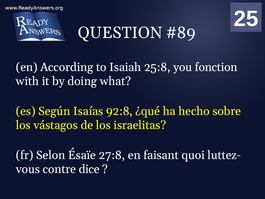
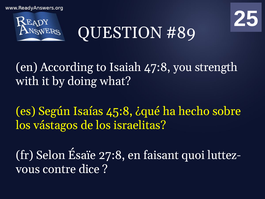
25:8: 25:8 -> 47:8 (157, 67)
fonction: fonction -> strength (216, 67)
92:8: 92:8 -> 45:8 (119, 111)
